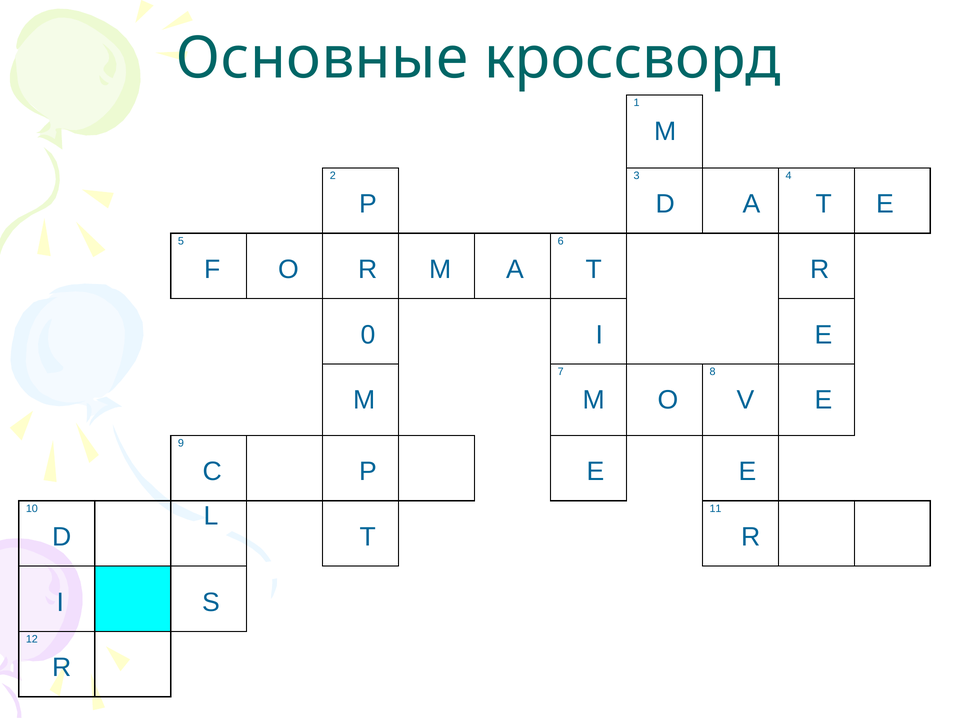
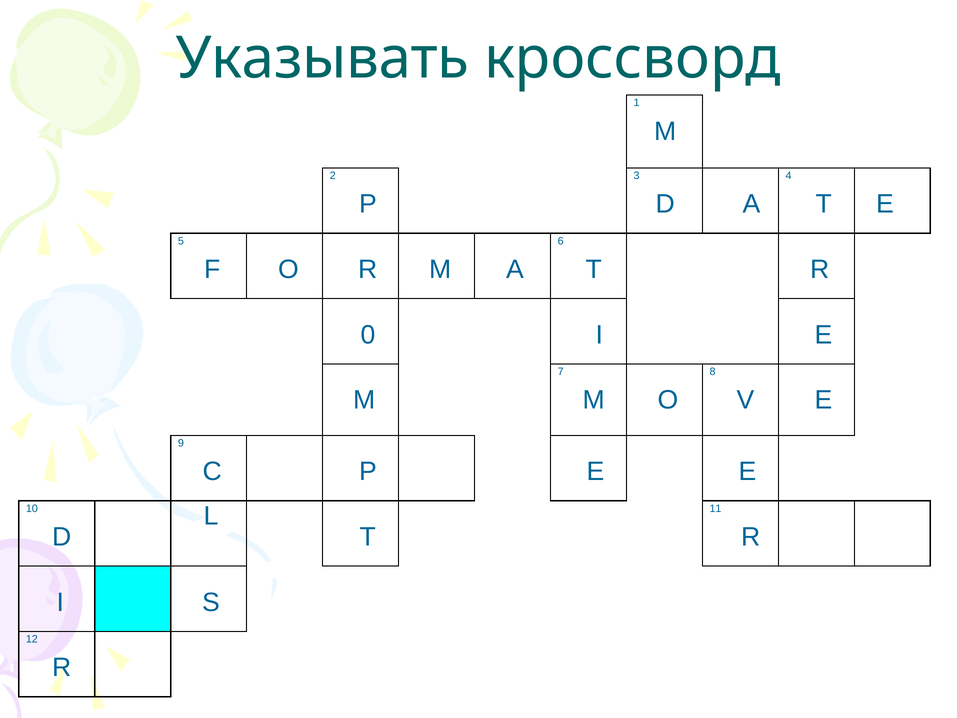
Основные: Основные -> Указывать (323, 58)
